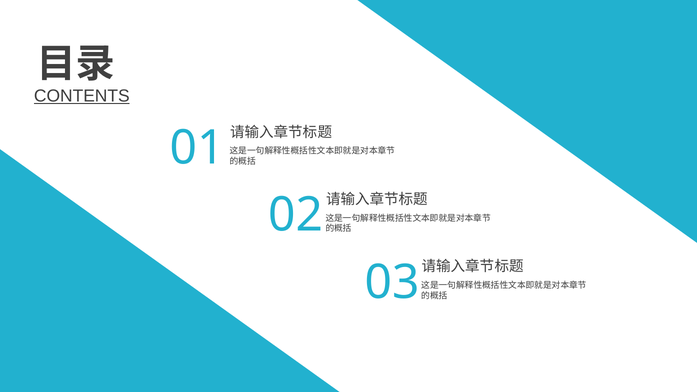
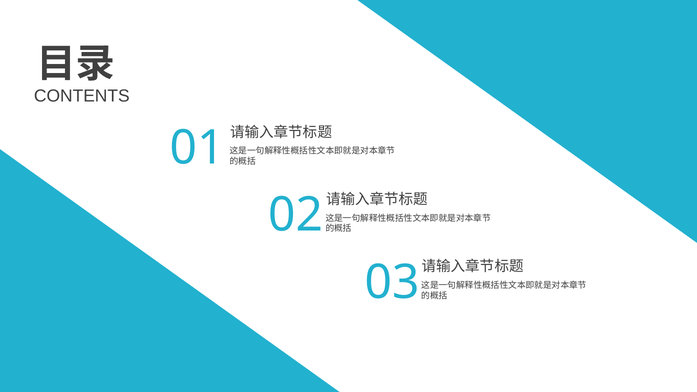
CONTENTS underline: present -> none (82, 96)
